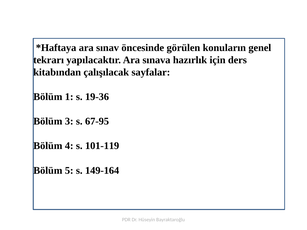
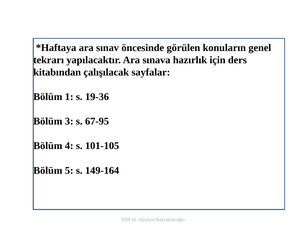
101-119: 101-119 -> 101-105 (102, 146)
